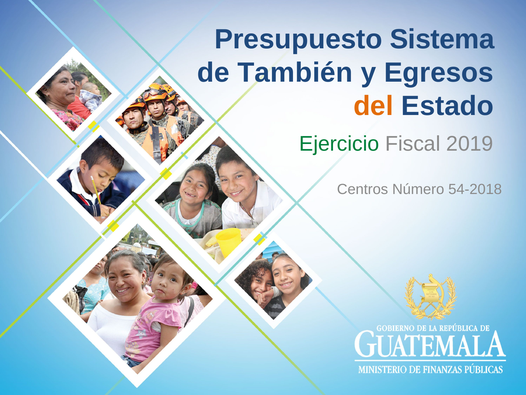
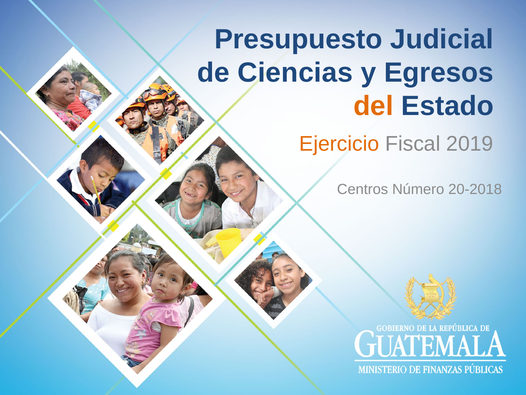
Sistema: Sistema -> Judicial (442, 39)
También: También -> Ciencias (295, 73)
Ejercicio colour: green -> orange (339, 144)
54-2018: 54-2018 -> 20-2018 (475, 189)
